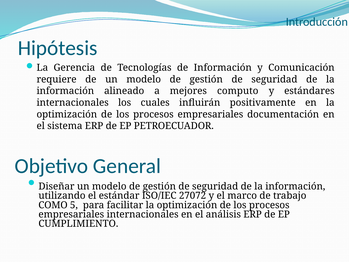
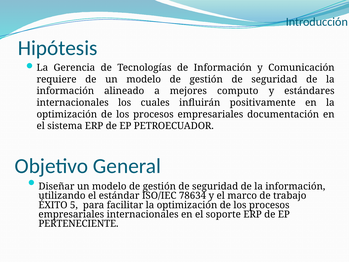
27072: 27072 -> 78634 (193, 196)
COMO: COMO -> ÉXITO (53, 205)
análisis: análisis -> soporte (223, 214)
CUMPLIMIENTO: CUMPLIMIENTO -> PERTENECIENTE (78, 223)
